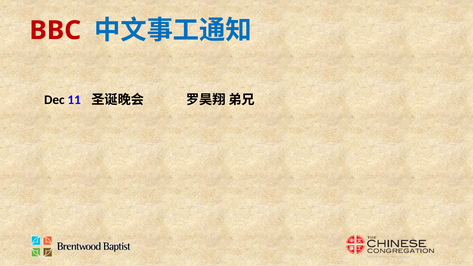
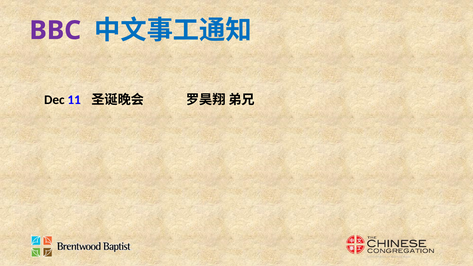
BBC colour: red -> purple (55, 30)
